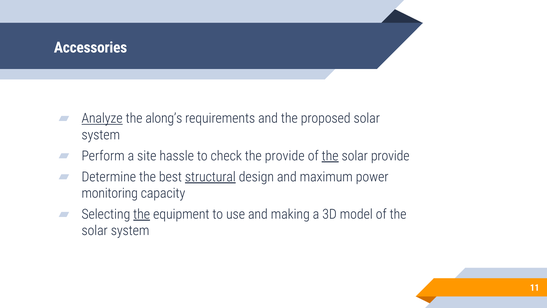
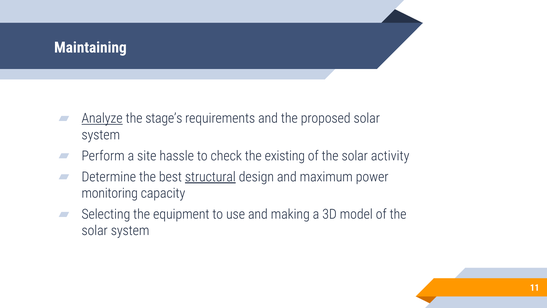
Accessories: Accessories -> Maintaining (90, 47)
along’s: along’s -> stage’s (164, 118)
the provide: provide -> existing (285, 156)
the underline: present -> none (330, 156)
solar provide: provide -> activity (390, 156)
the underline: present -> none (142, 214)
